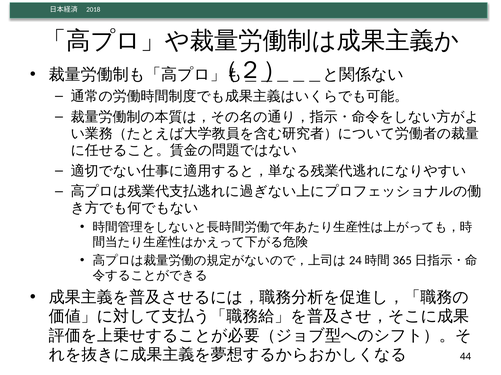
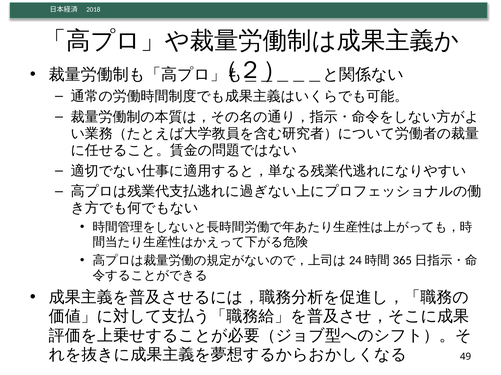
44: 44 -> 49 (466, 357)
